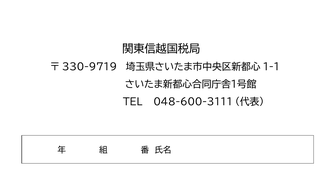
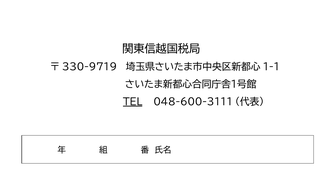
TEL underline: none -> present (133, 102)
